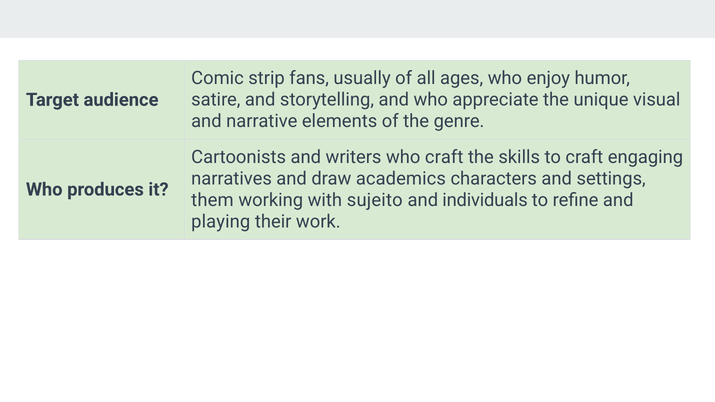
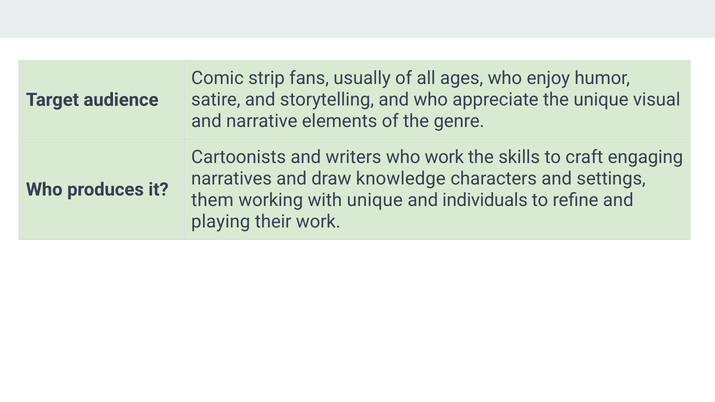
who craft: craft -> work (444, 157)
academics: academics -> knowledge (401, 179)
with sujeito: sujeito -> unique (375, 200)
